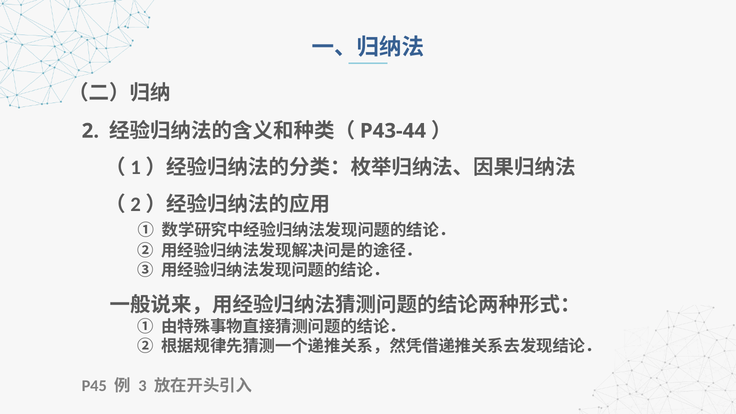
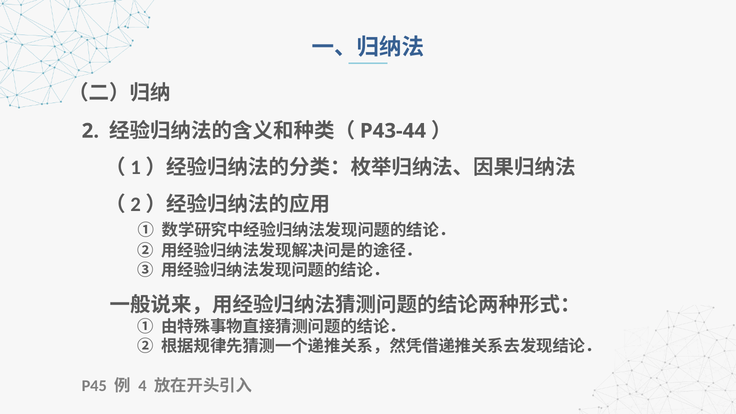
3: 3 -> 4 (142, 386)
